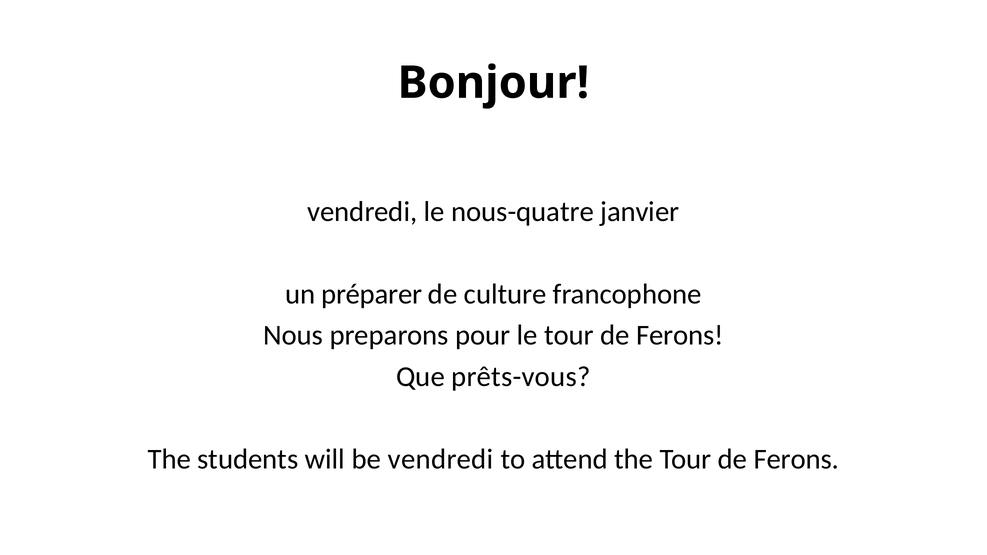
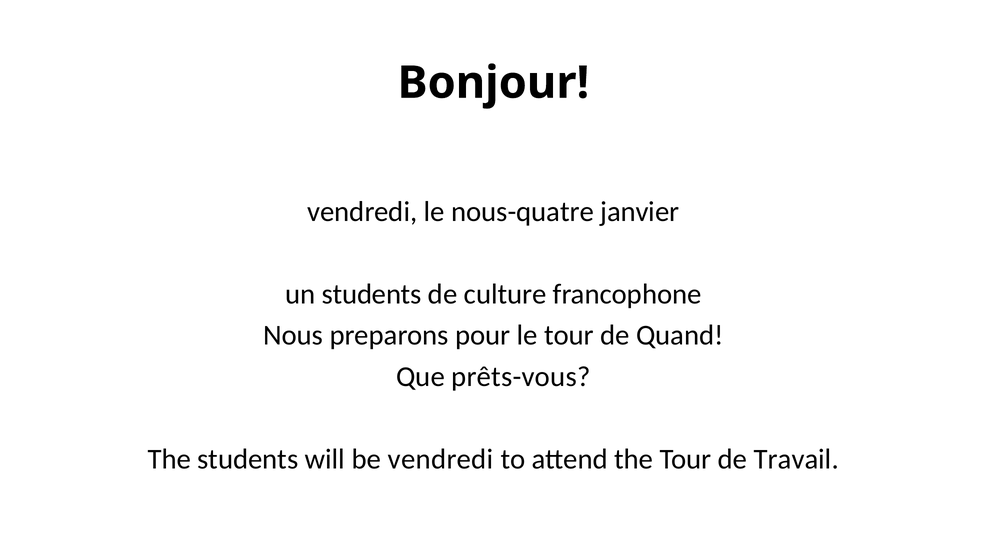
un préparer: préparer -> students (372, 294)
le tour de Ferons: Ferons -> Quand (680, 336)
the Tour de Ferons: Ferons -> Travail (796, 459)
